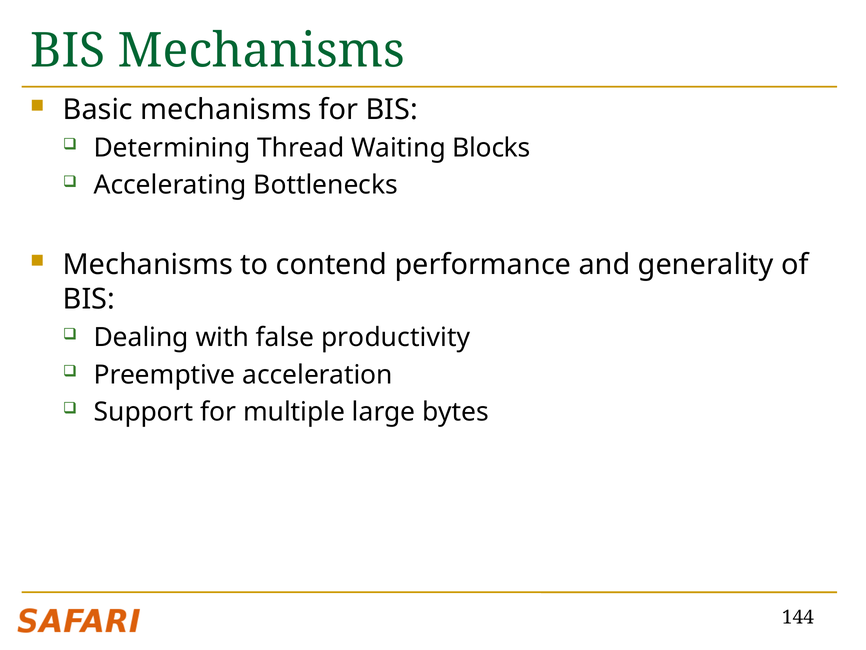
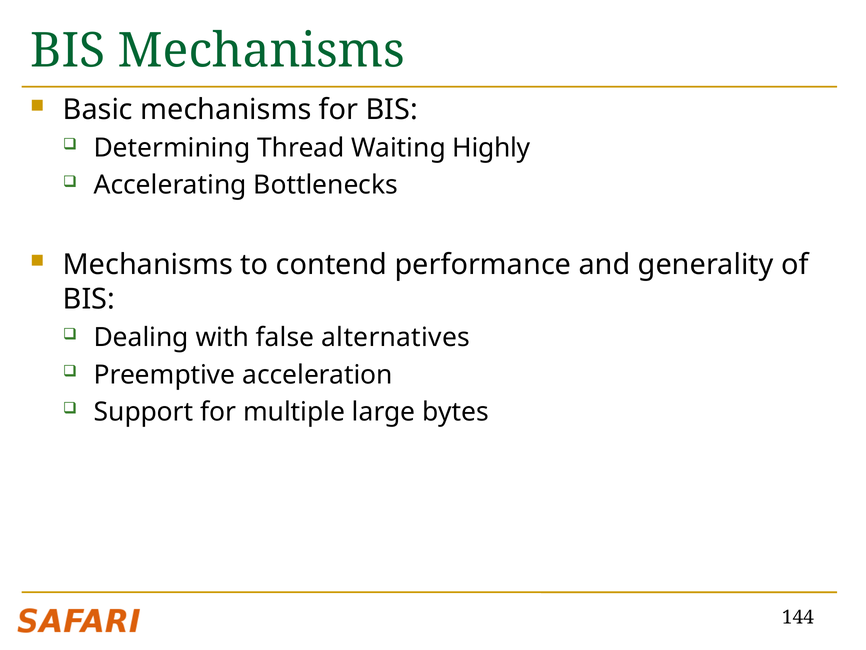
Blocks: Blocks -> Highly (491, 148)
productivity: productivity -> alternatives (396, 337)
